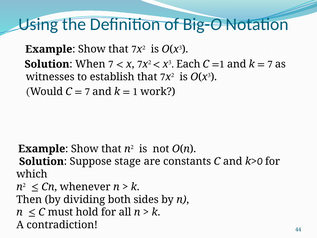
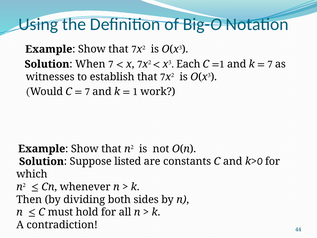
stage: stage -> listed (128, 161)
